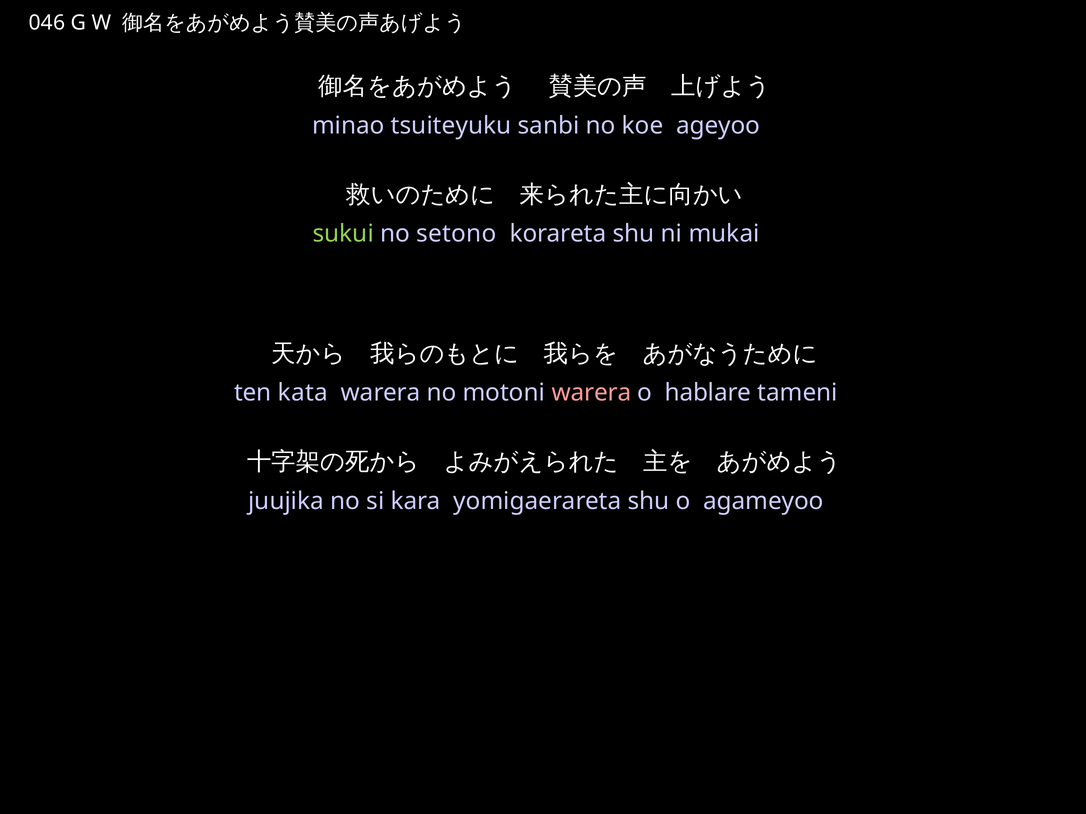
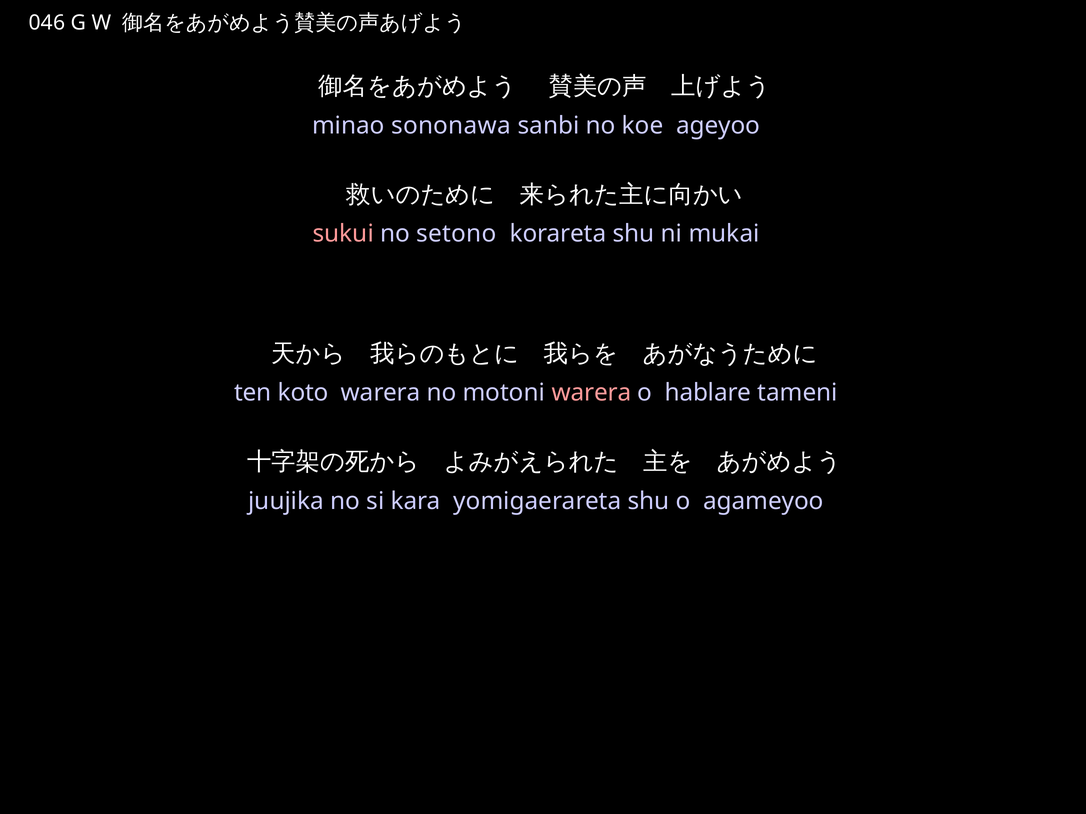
tsuiteyuku: tsuiteyuku -> sononawa (451, 126)
sukui colour: light green -> pink (343, 234)
kata: kata -> koto (303, 393)
